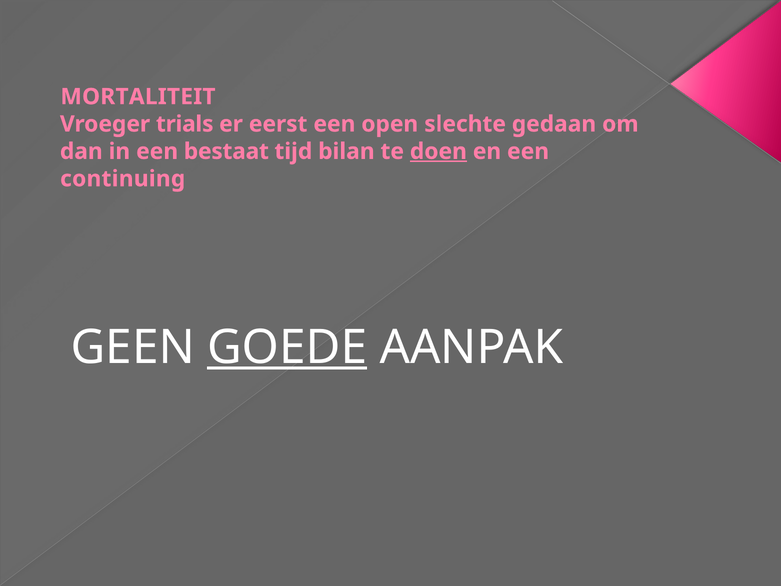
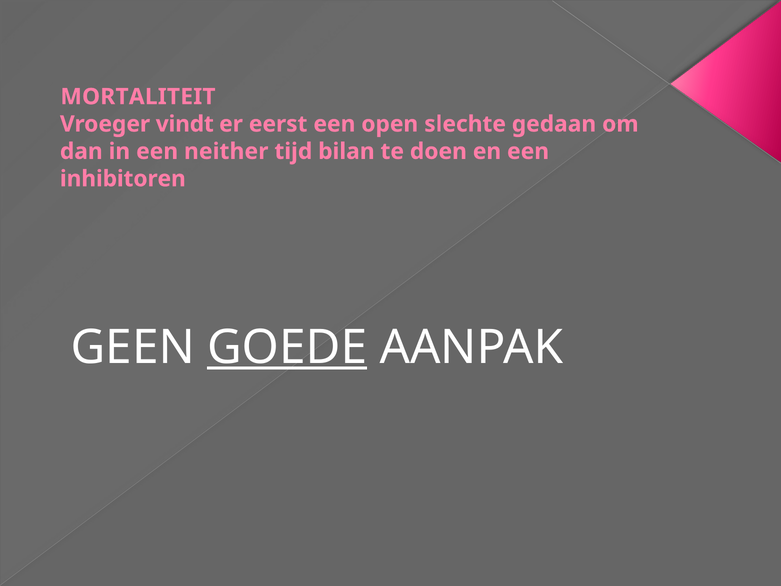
trials: trials -> vindt (185, 124)
bestaat: bestaat -> neither (226, 151)
doen underline: present -> none (438, 151)
continuing: continuing -> inhibitoren (123, 179)
